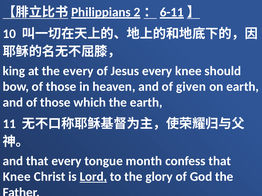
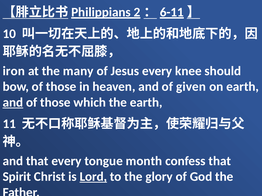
king: king -> iron (14, 71)
the every: every -> many (78, 71)
and underline: none -> present (13, 103)
Knee: Knee -> Spirit (17, 177)
